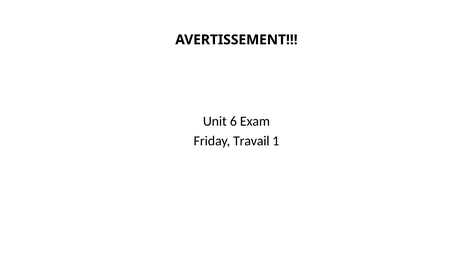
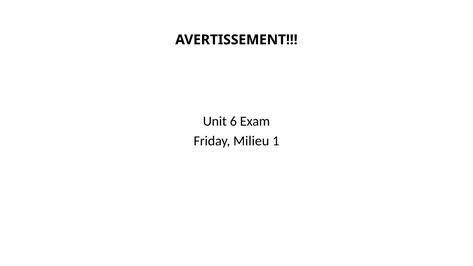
Travail: Travail -> Milieu (251, 141)
